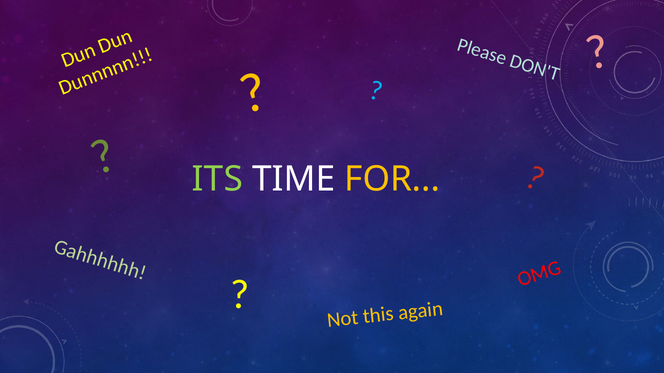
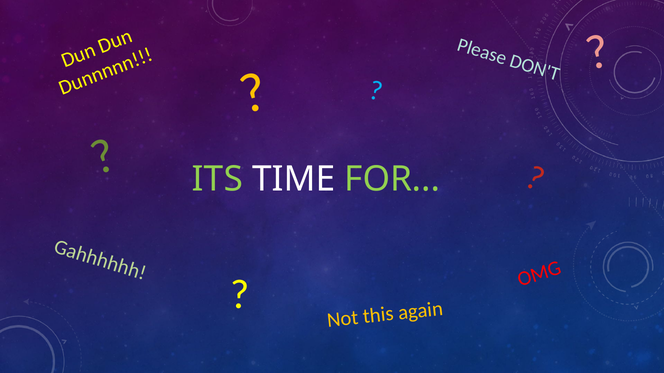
FOR colour: yellow -> light green (392, 179)
